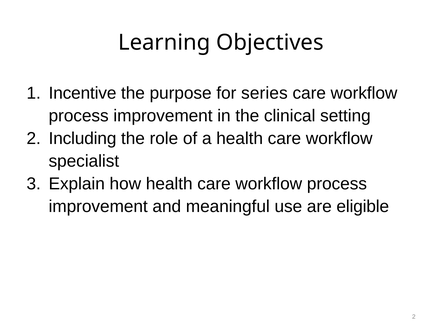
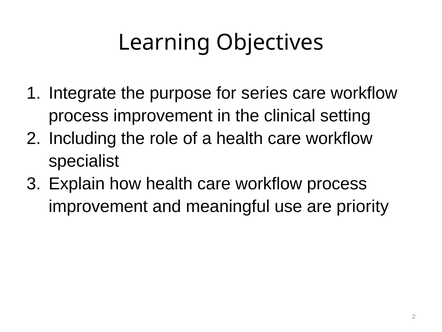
Incentive: Incentive -> Integrate (82, 93)
eligible: eligible -> priority (363, 206)
